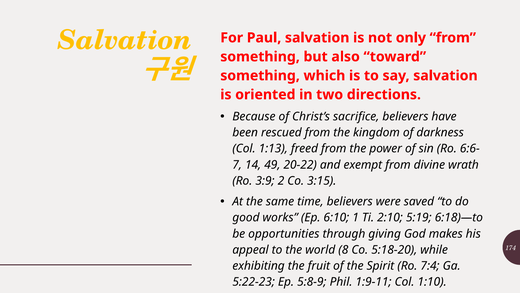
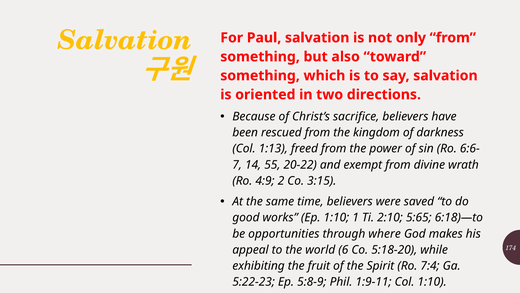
49: 49 -> 55 (272, 164)
3:9: 3:9 -> 4:9 (265, 180)
Ep 6:10: 6:10 -> 1:10 (336, 217)
5:19: 5:19 -> 5:65 (419, 217)
giving: giving -> where (385, 233)
8: 8 -> 6 (343, 249)
